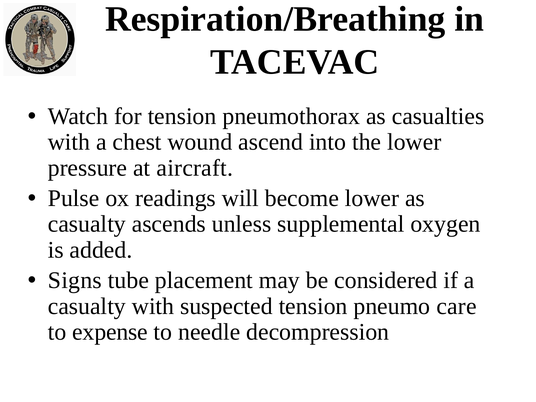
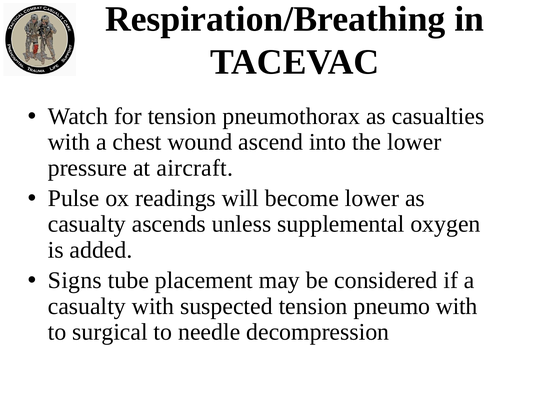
pneumo care: care -> with (457, 306)
expense: expense -> surgical (110, 332)
